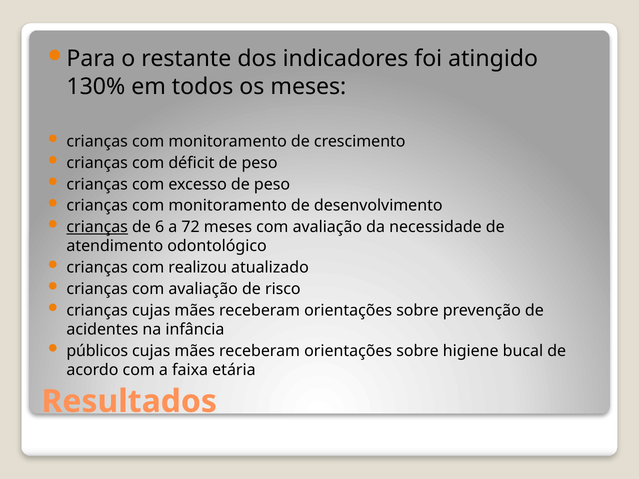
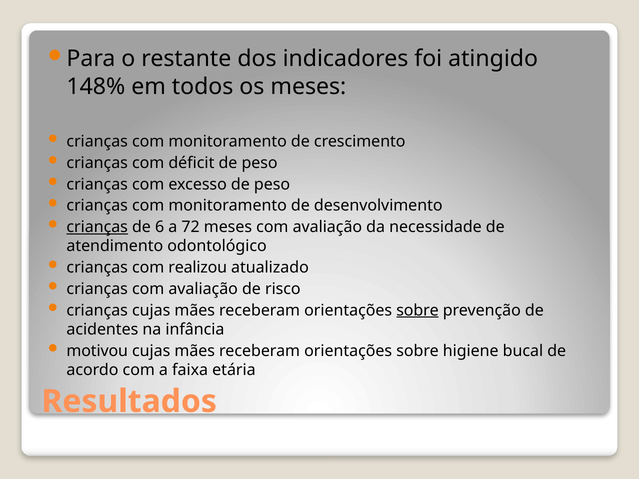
130%: 130% -> 148% (96, 87)
sobre underline: none -> present (418, 310)
públicos: públicos -> motivou (97, 351)
